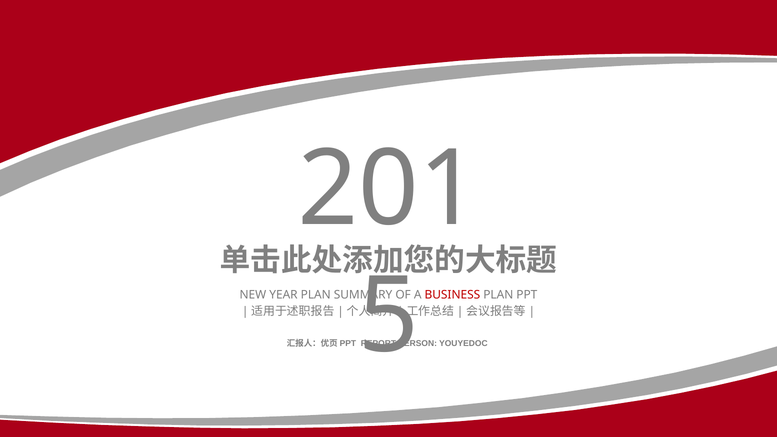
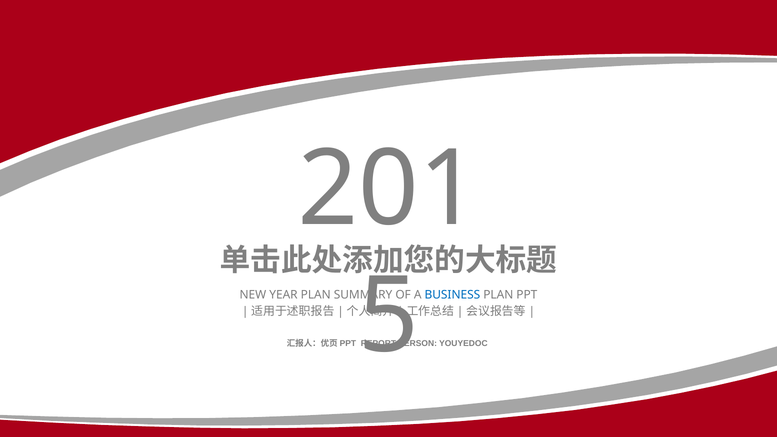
BUSINESS colour: red -> blue (452, 295)
